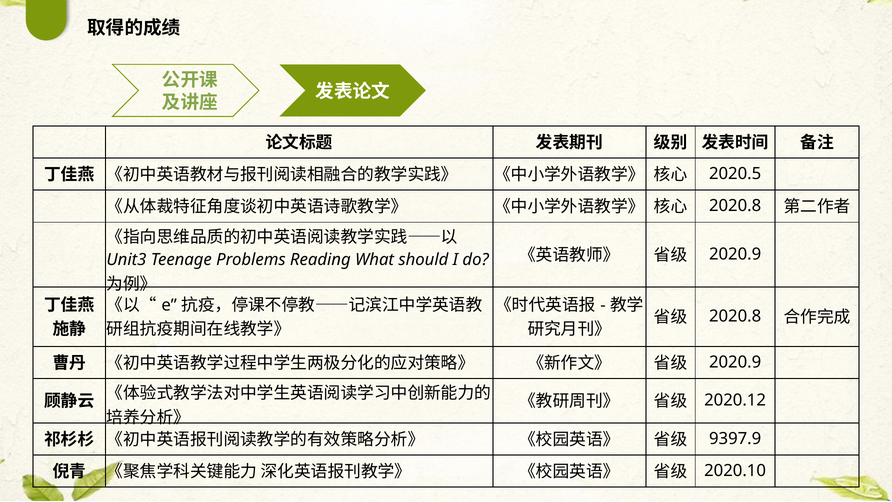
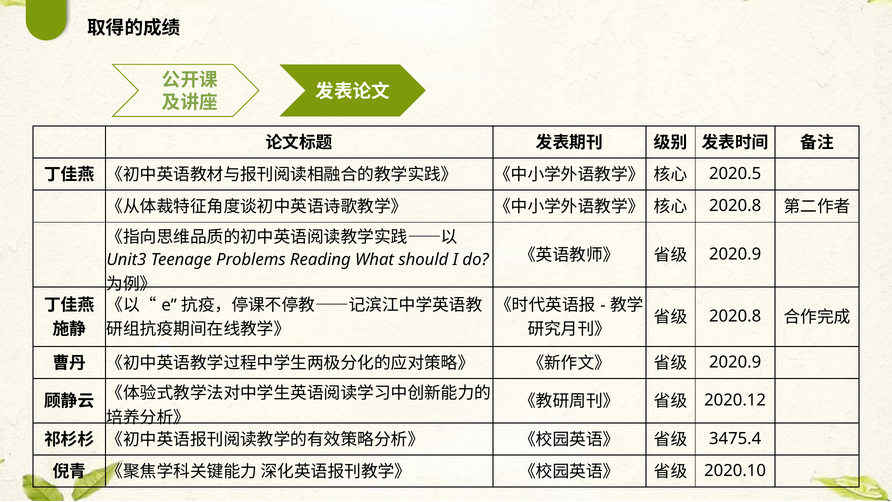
9397.9: 9397.9 -> 3475.4 (735, 438)
